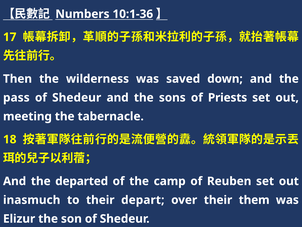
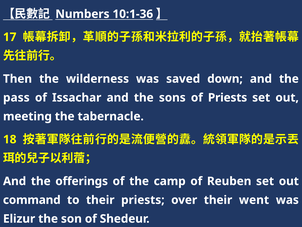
Shedeur: Shedeur -> Issachar (77, 97)
departed: departed -> offerings (82, 181)
inasmuch: inasmuch -> command (32, 200)
their depart: depart -> priests (143, 200)
them: them -> went (254, 200)
